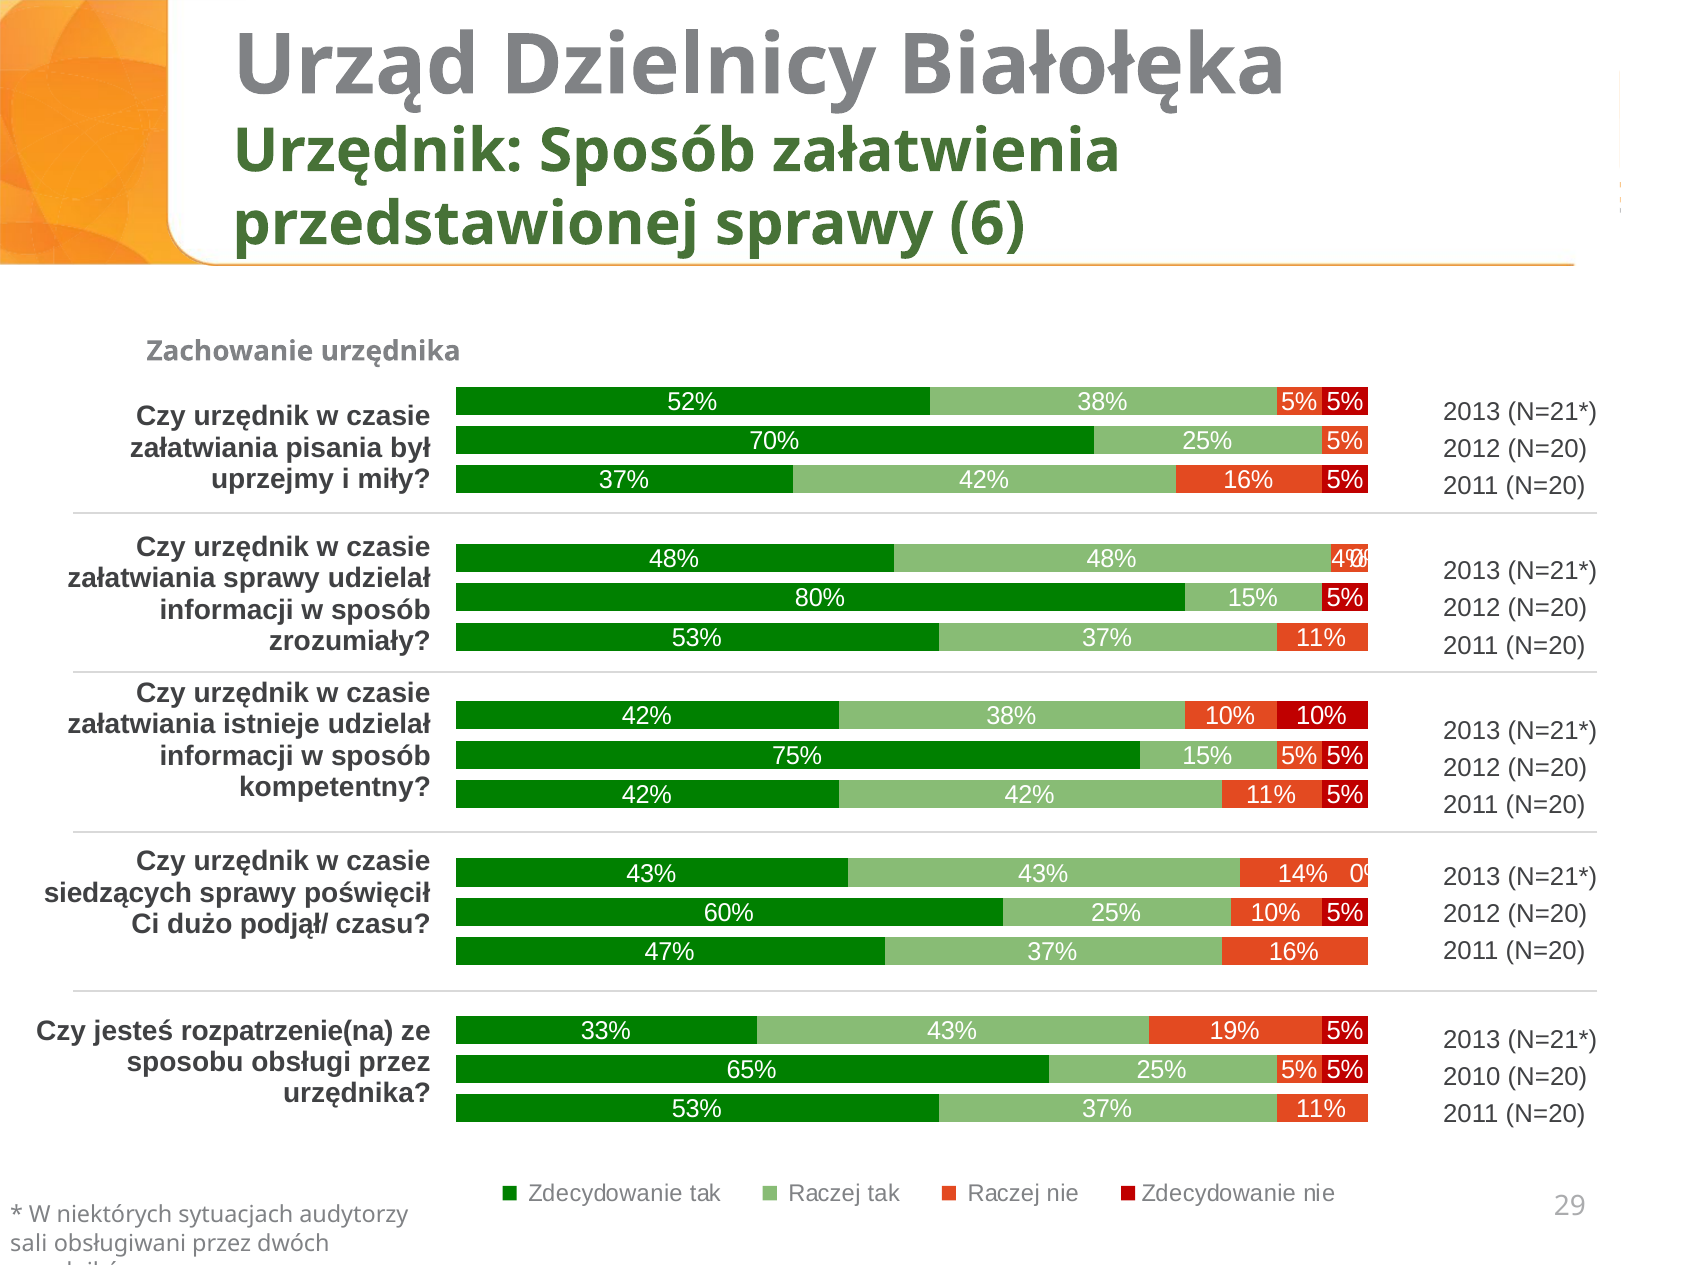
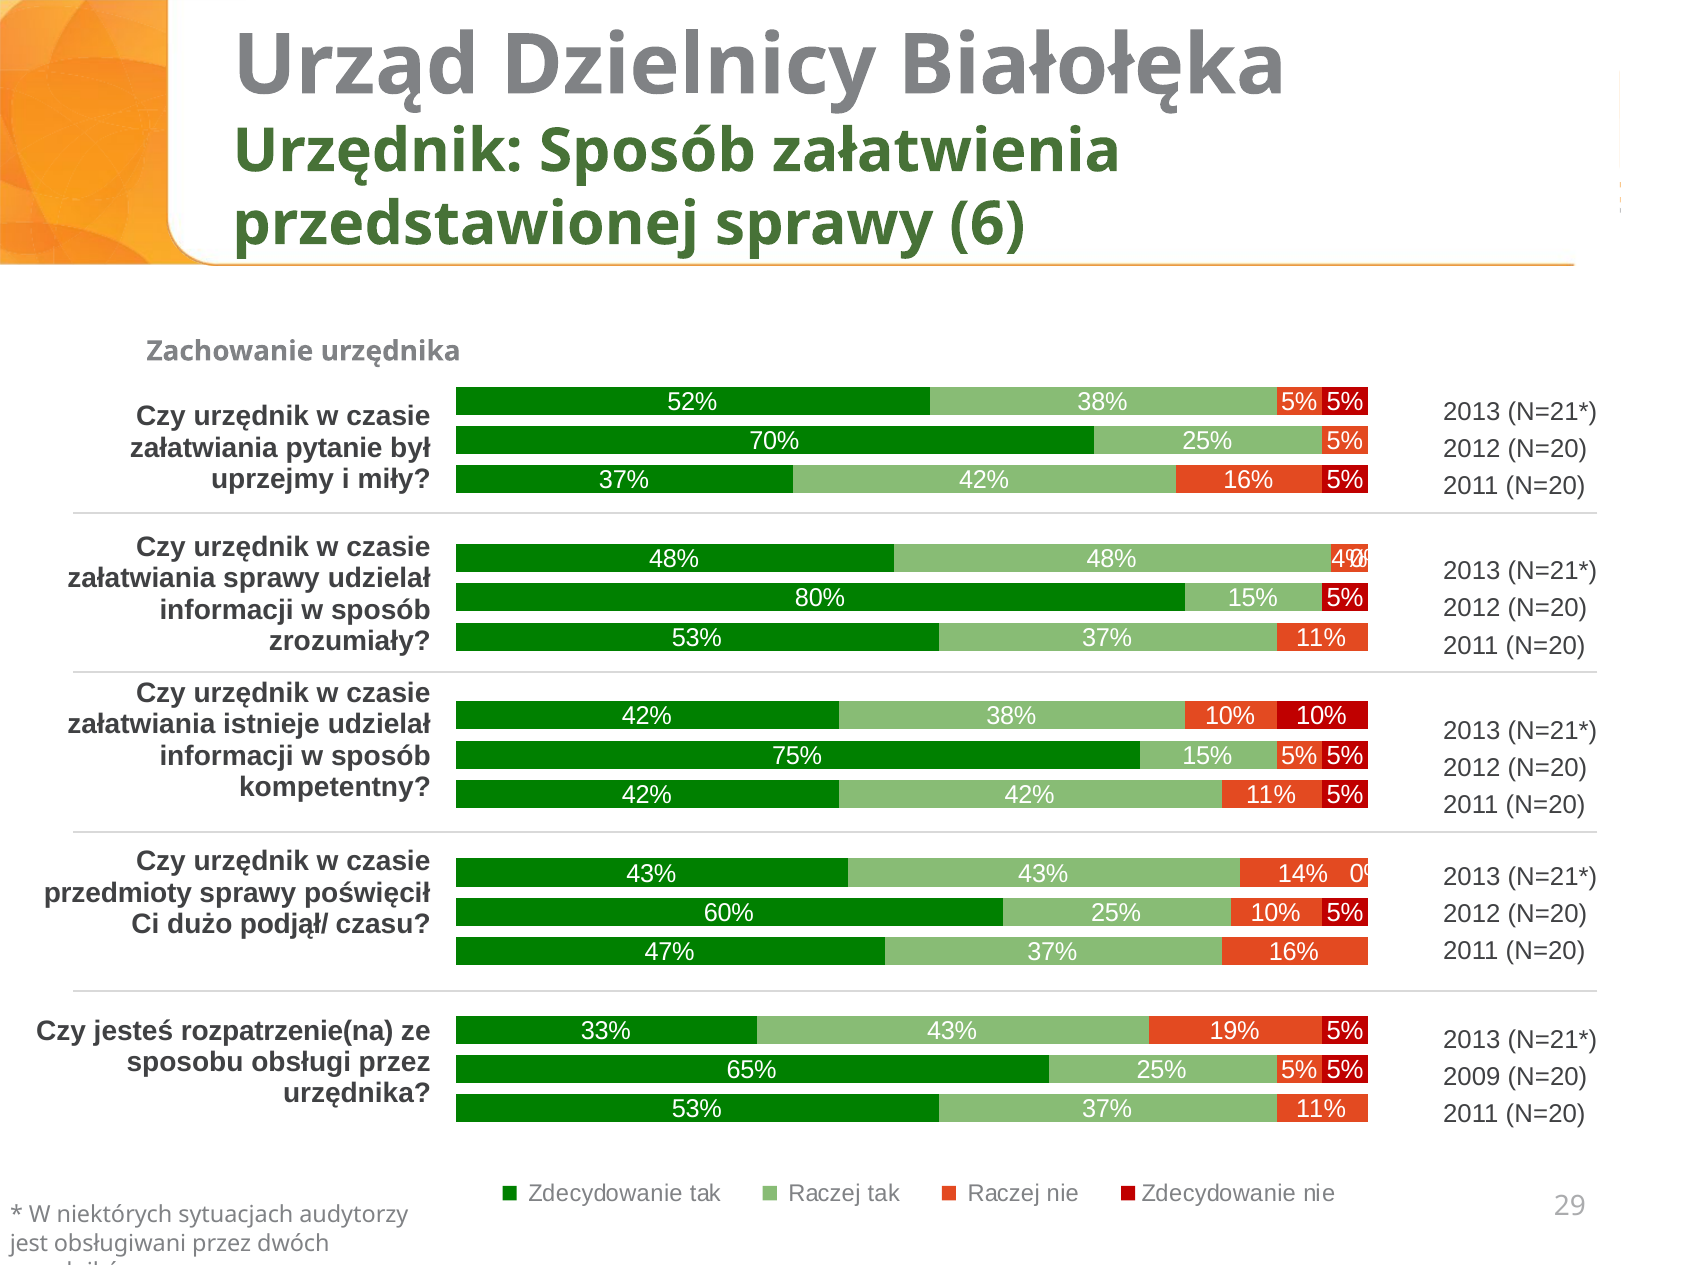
pisania: pisania -> pytanie (334, 448)
siedzących: siedzących -> przedmioty (118, 893)
2010: 2010 -> 2009 (1472, 1077)
sali: sali -> jest (29, 1244)
